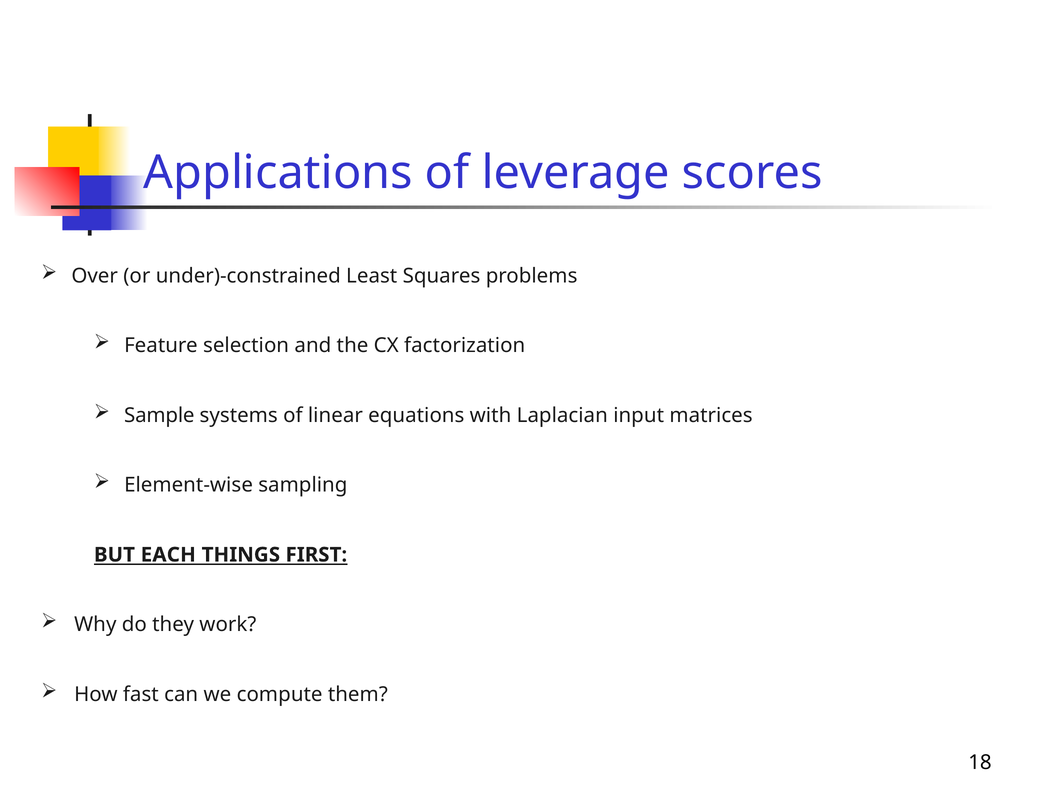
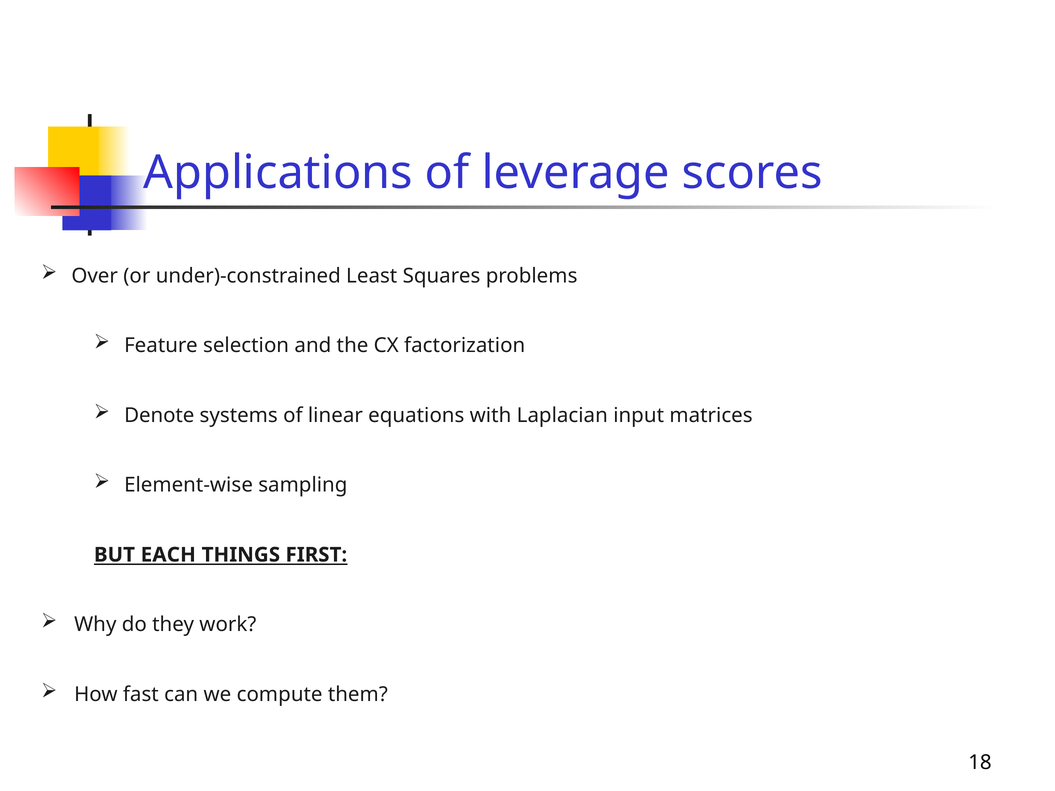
Sample: Sample -> Denote (159, 415)
